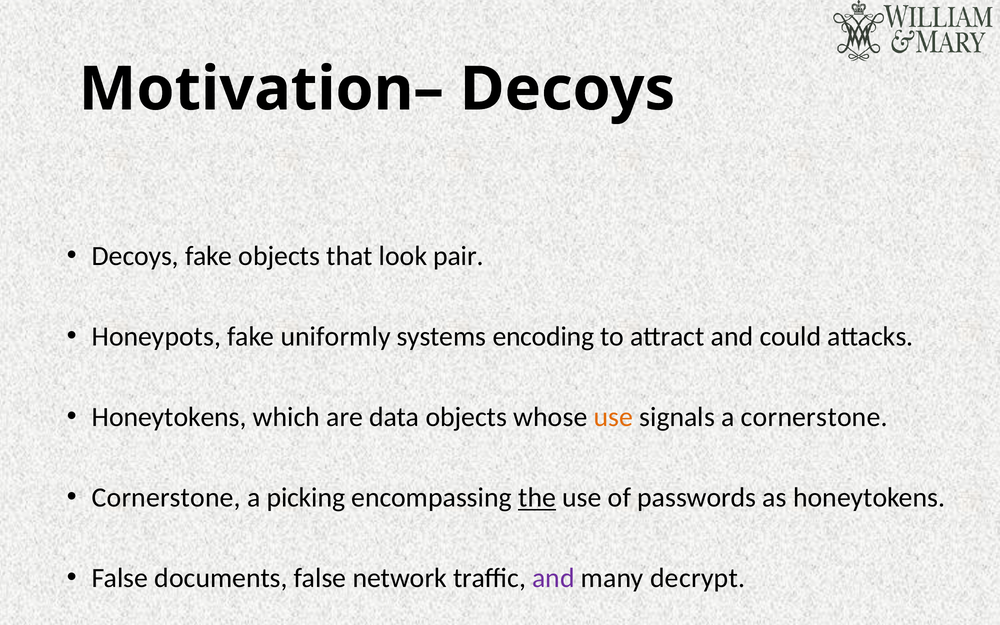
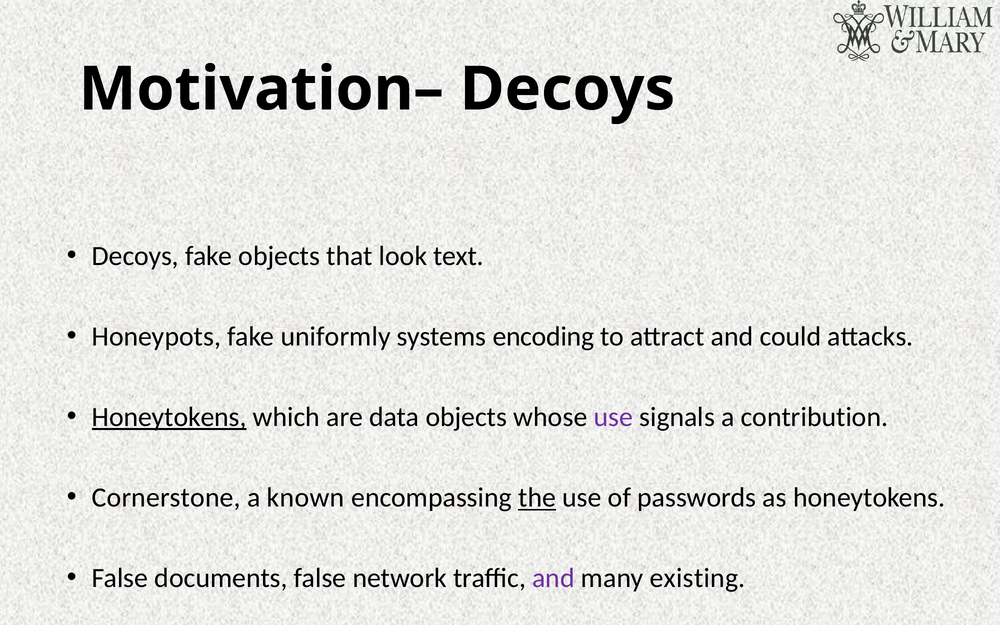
pair: pair -> text (459, 256)
Honeytokens underline: none -> present (169, 417)
use colour: orange -> purple (613, 417)
a cornerstone: cornerstone -> contribution (814, 417)
picking: picking -> known (306, 498)
decrypt: decrypt -> existing (698, 578)
